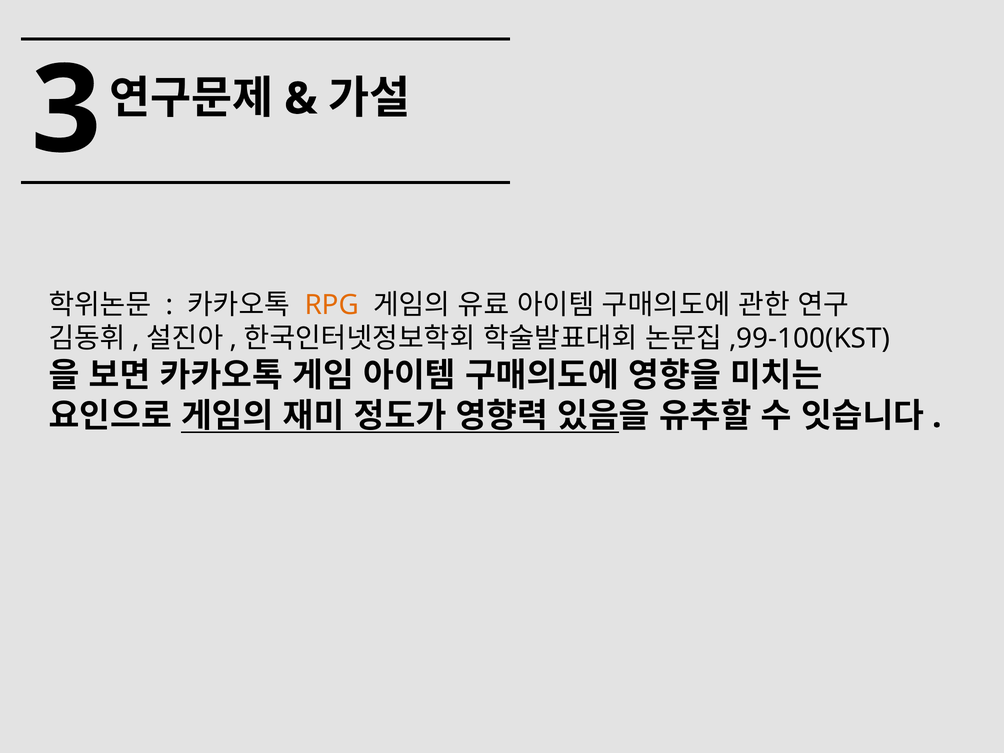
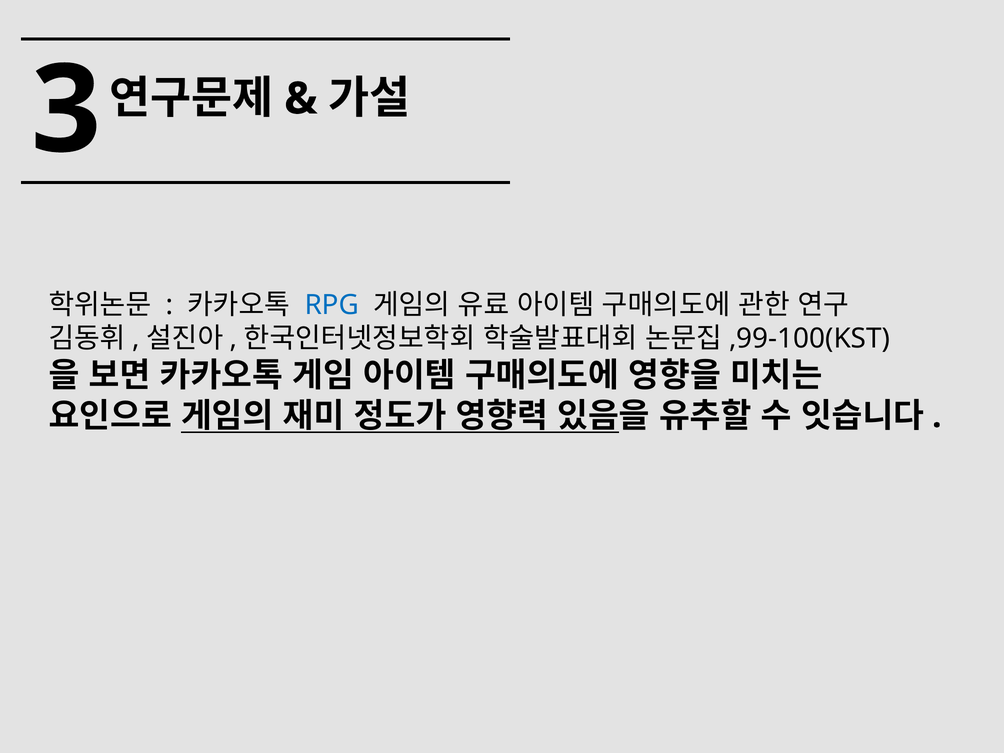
RPG colour: orange -> blue (332, 305)
